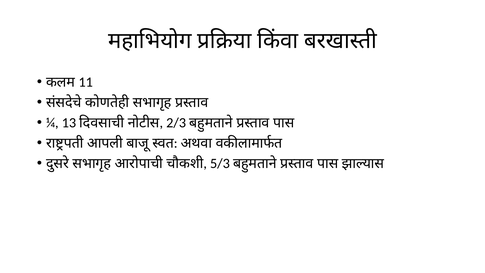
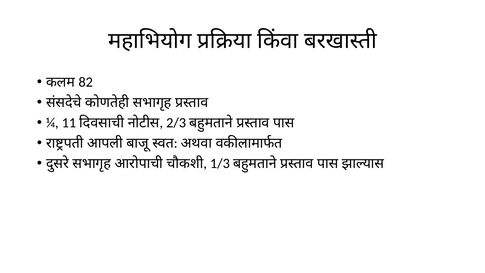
11: 11 -> 82 (86, 82)
13: 13 -> 11 (69, 123)
5/3: 5/3 -> 1/3 (220, 163)
